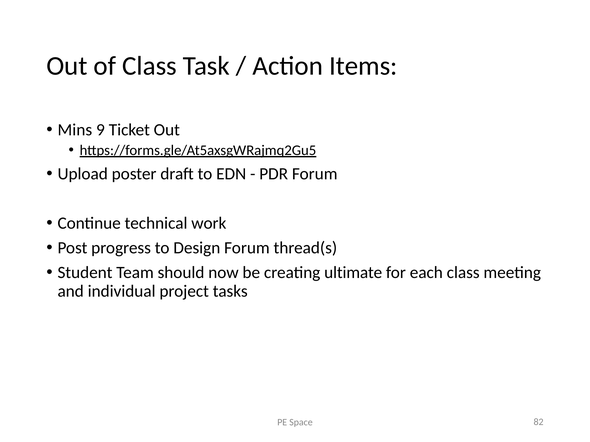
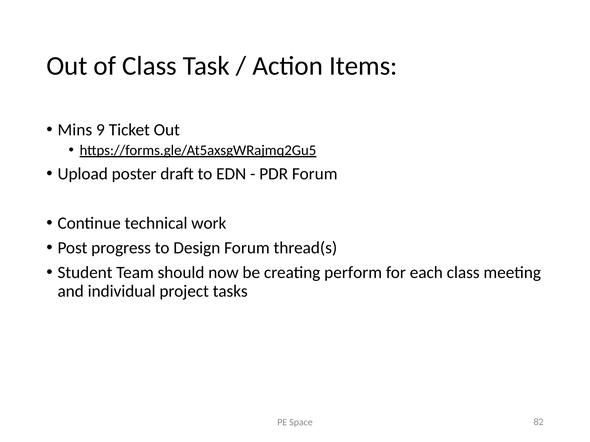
ultimate: ultimate -> perform (353, 273)
